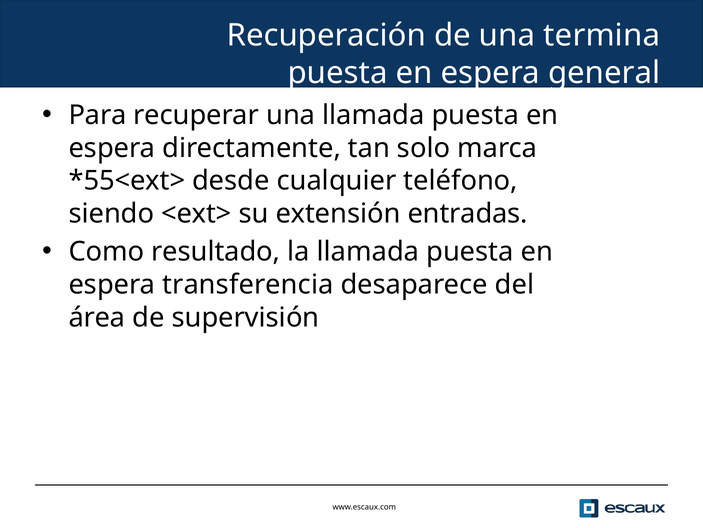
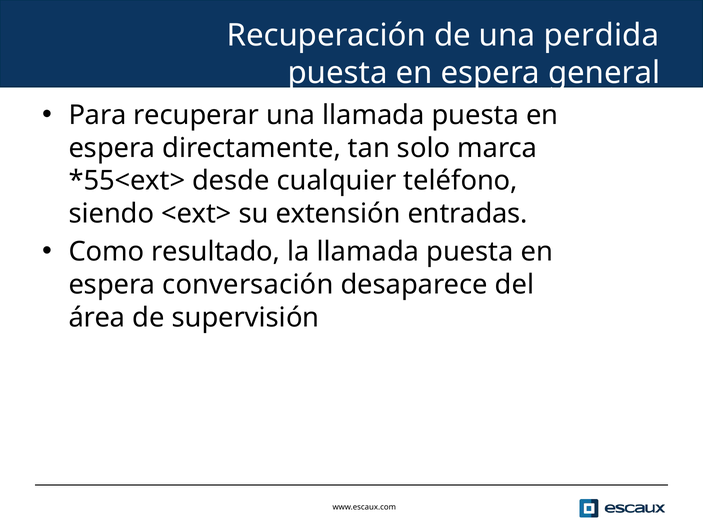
termina: termina -> perdida (602, 35)
transferencia: transferencia -> conversación (248, 284)
